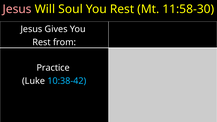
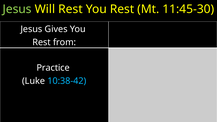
Jesus colour: pink -> light green (17, 9)
Will Soul: Soul -> Rest (70, 9)
11:58-30: 11:58-30 -> 11:45-30 (188, 9)
